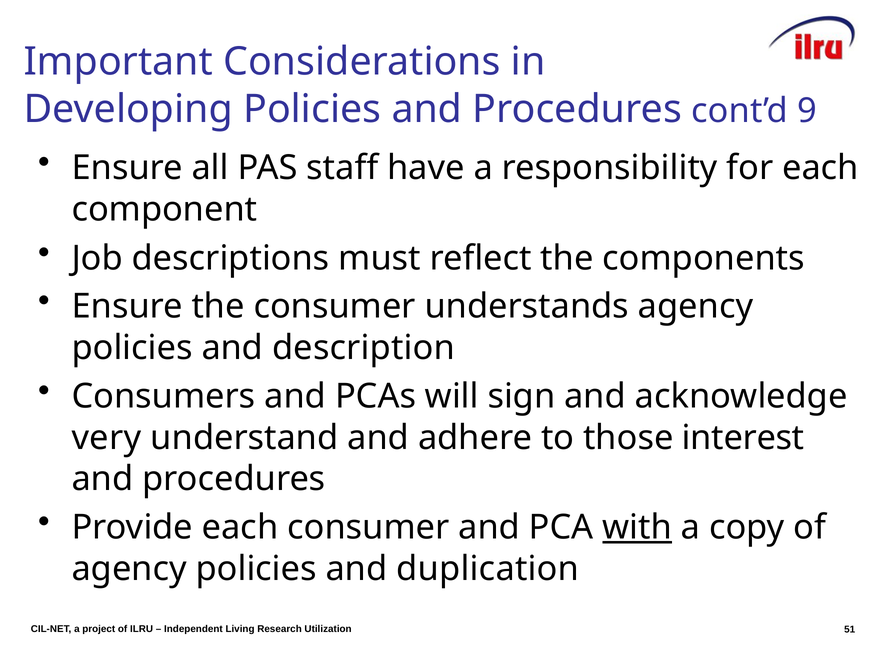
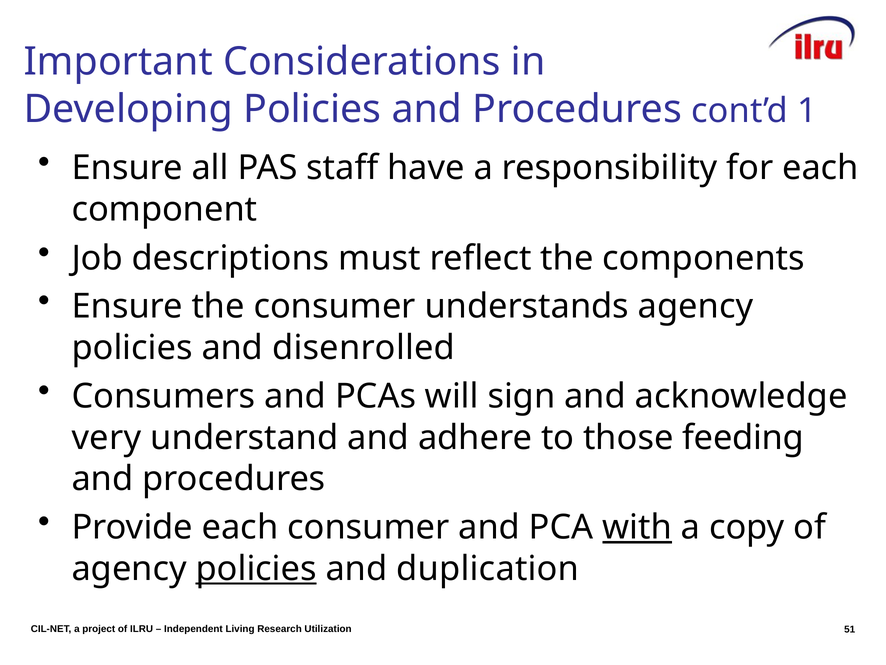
9: 9 -> 1 (807, 111)
description: description -> disenrolled (364, 348)
interest: interest -> feeding (743, 437)
policies underline: none -> present (256, 568)
